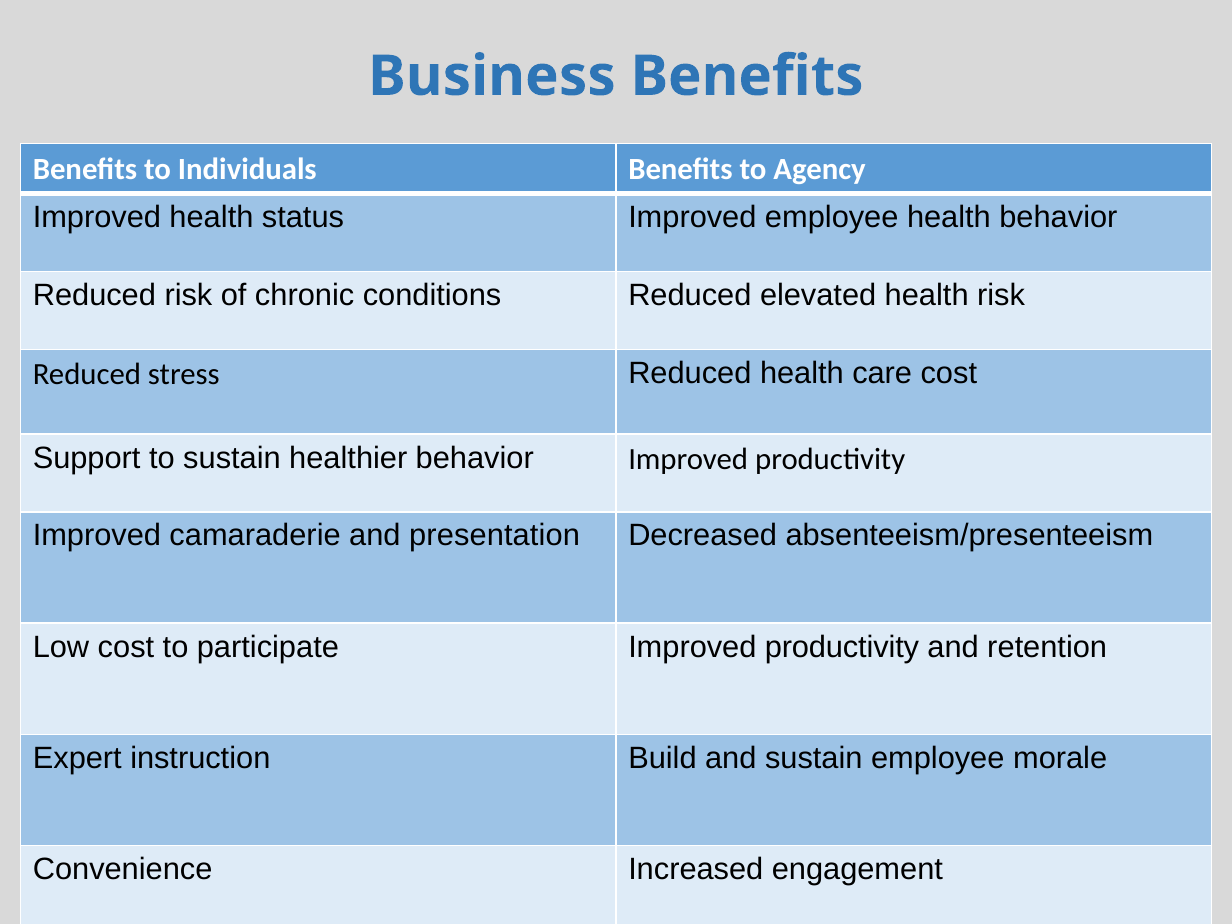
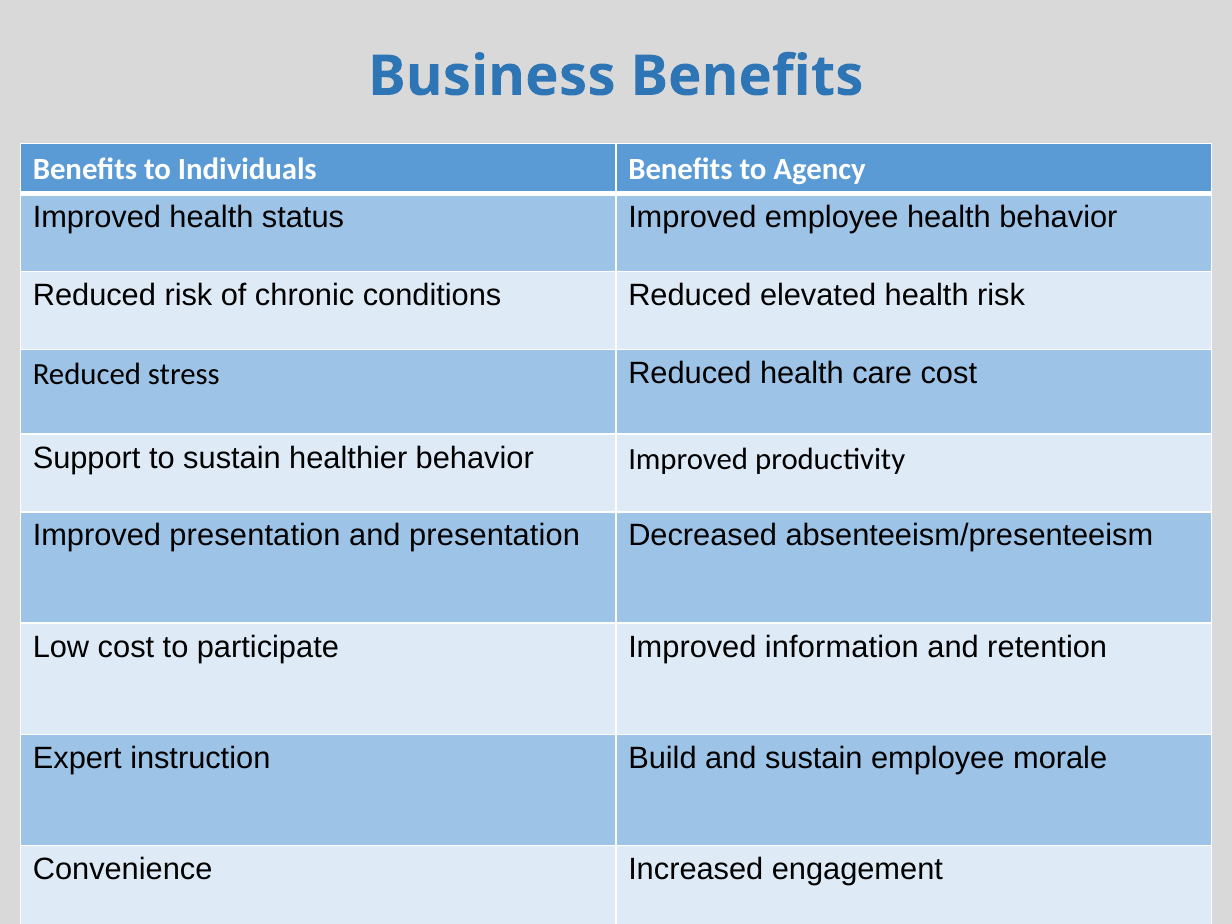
Improved camaraderie: camaraderie -> presentation (255, 536)
participate Improved productivity: productivity -> information (842, 647)
